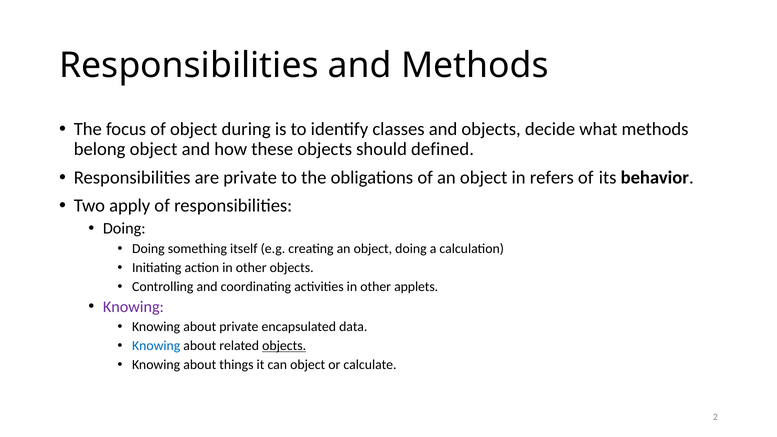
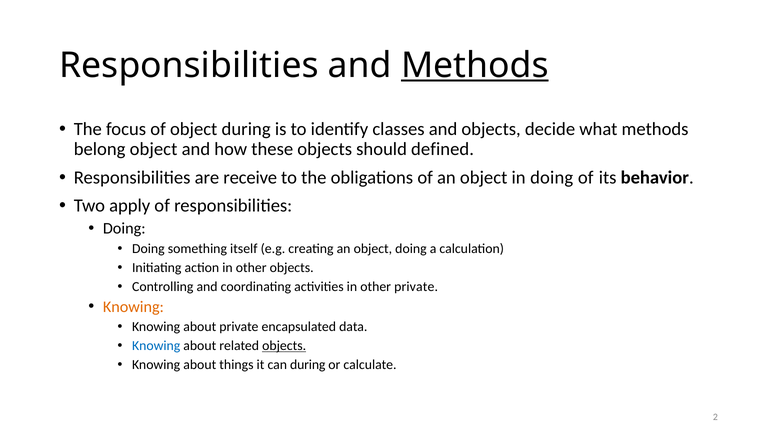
Methods underline: none -> present (475, 65)
are private: private -> receive (250, 177)
in refers: refers -> doing (552, 177)
other applets: applets -> private (416, 287)
Knowing colour: purple -> orange (133, 307)
can object: object -> during (308, 365)
